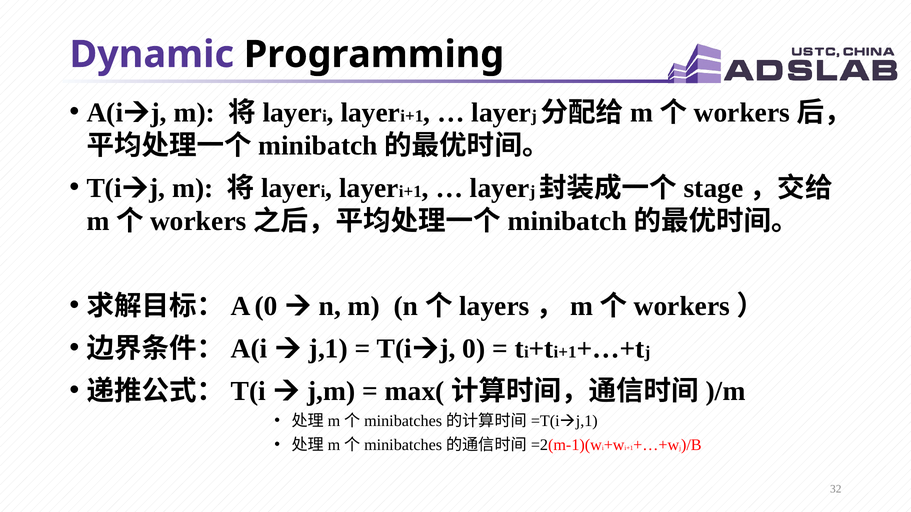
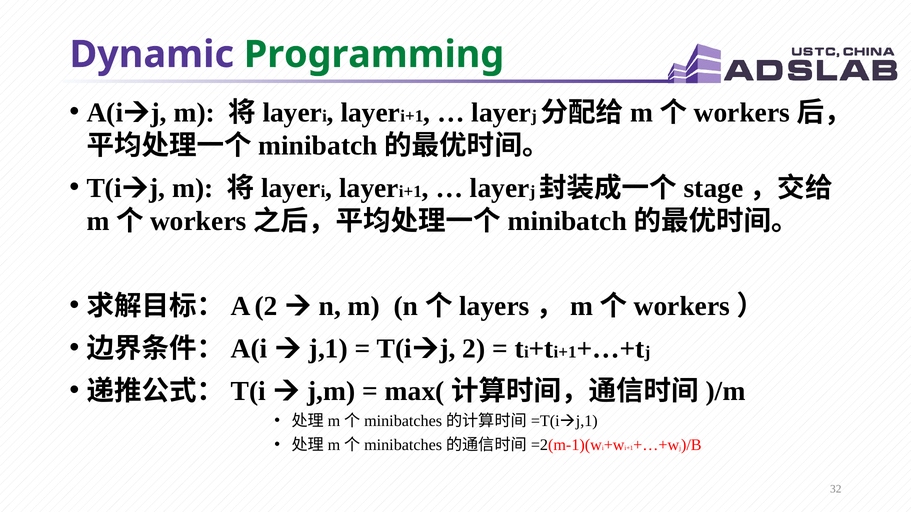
Programming colour: black -> green (374, 55)
0: 0 -> 2 (266, 306)
0: 0 -> 2 (474, 349)
